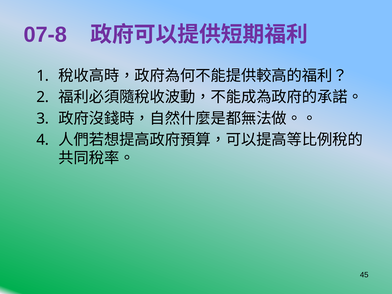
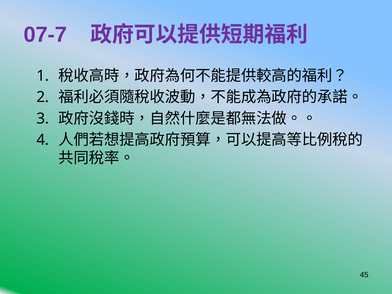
07-8: 07-8 -> 07-7 (45, 35)
